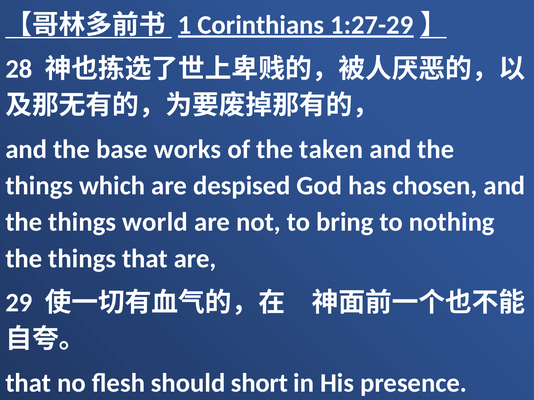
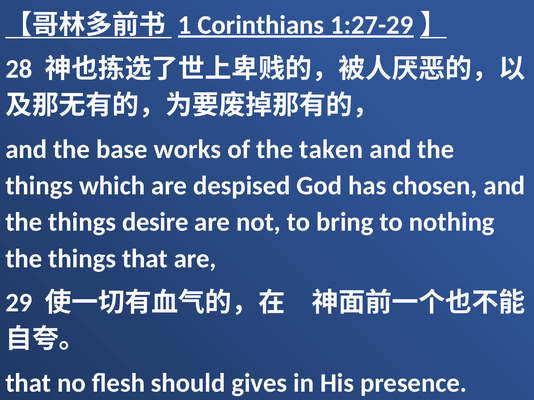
world: world -> desire (155, 222)
short: short -> gives (259, 383)
